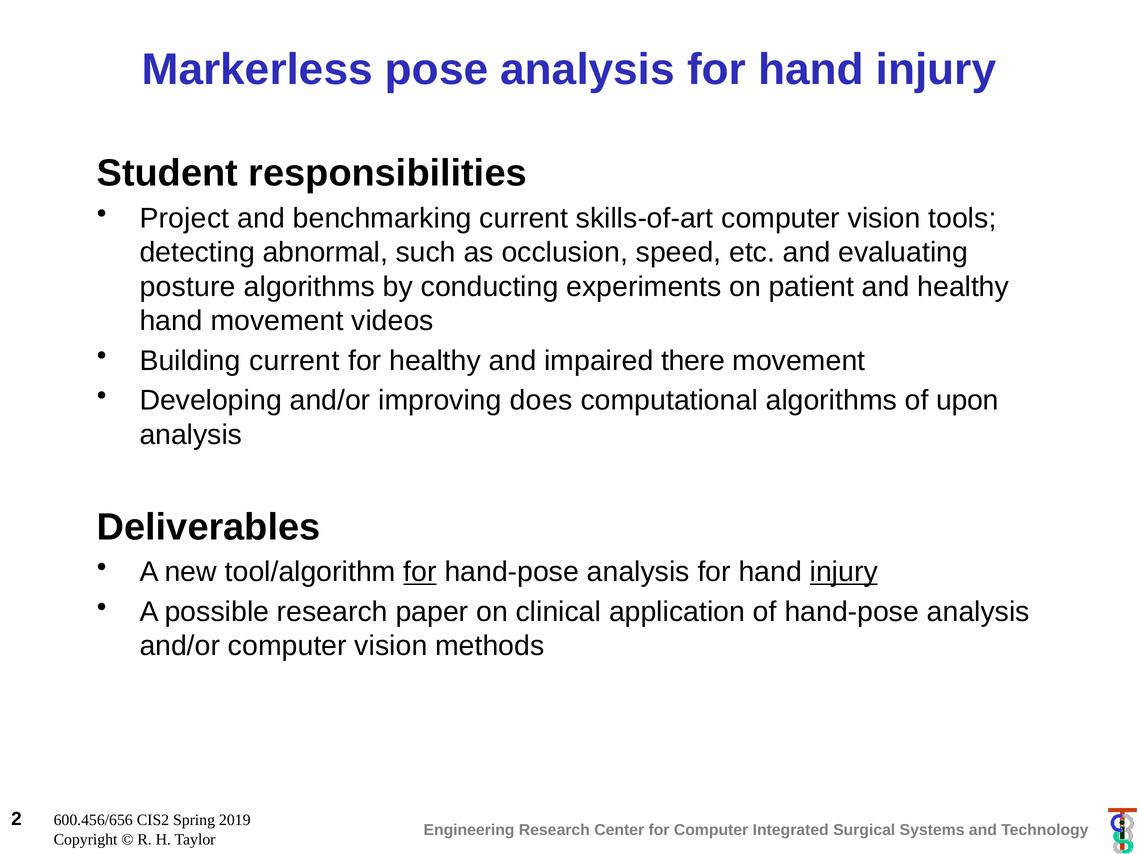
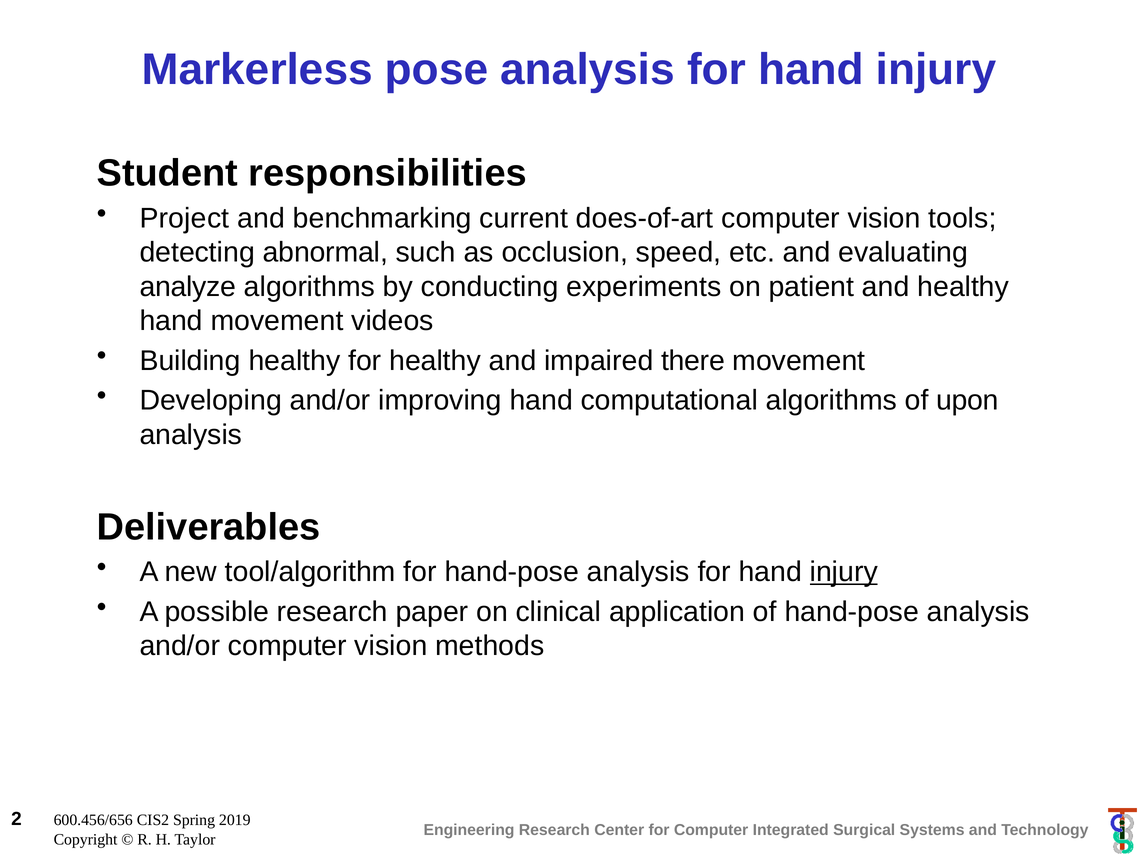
skills-of-art: skills-of-art -> does-of-art (645, 218)
posture: posture -> analyze (188, 287)
Building current: current -> healthy (294, 361)
improving does: does -> hand (541, 401)
for underline: present -> none (420, 572)
